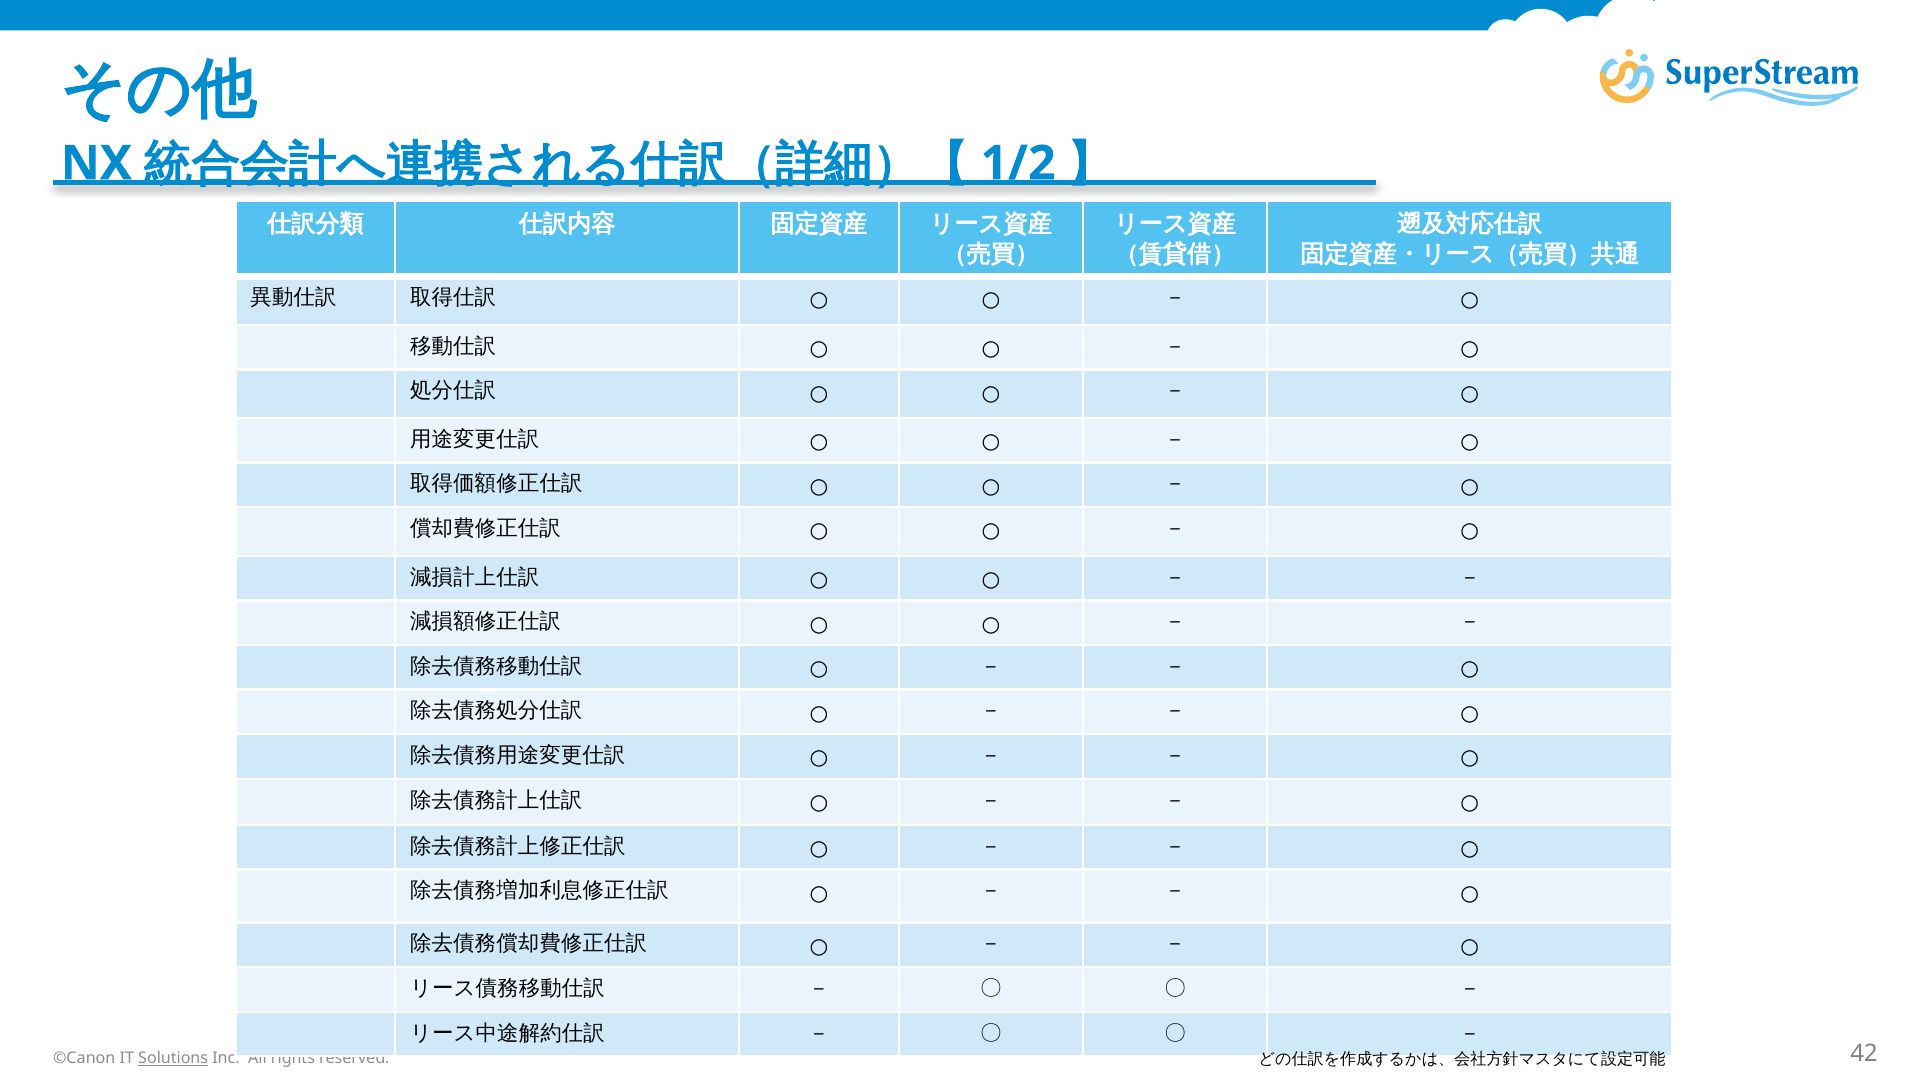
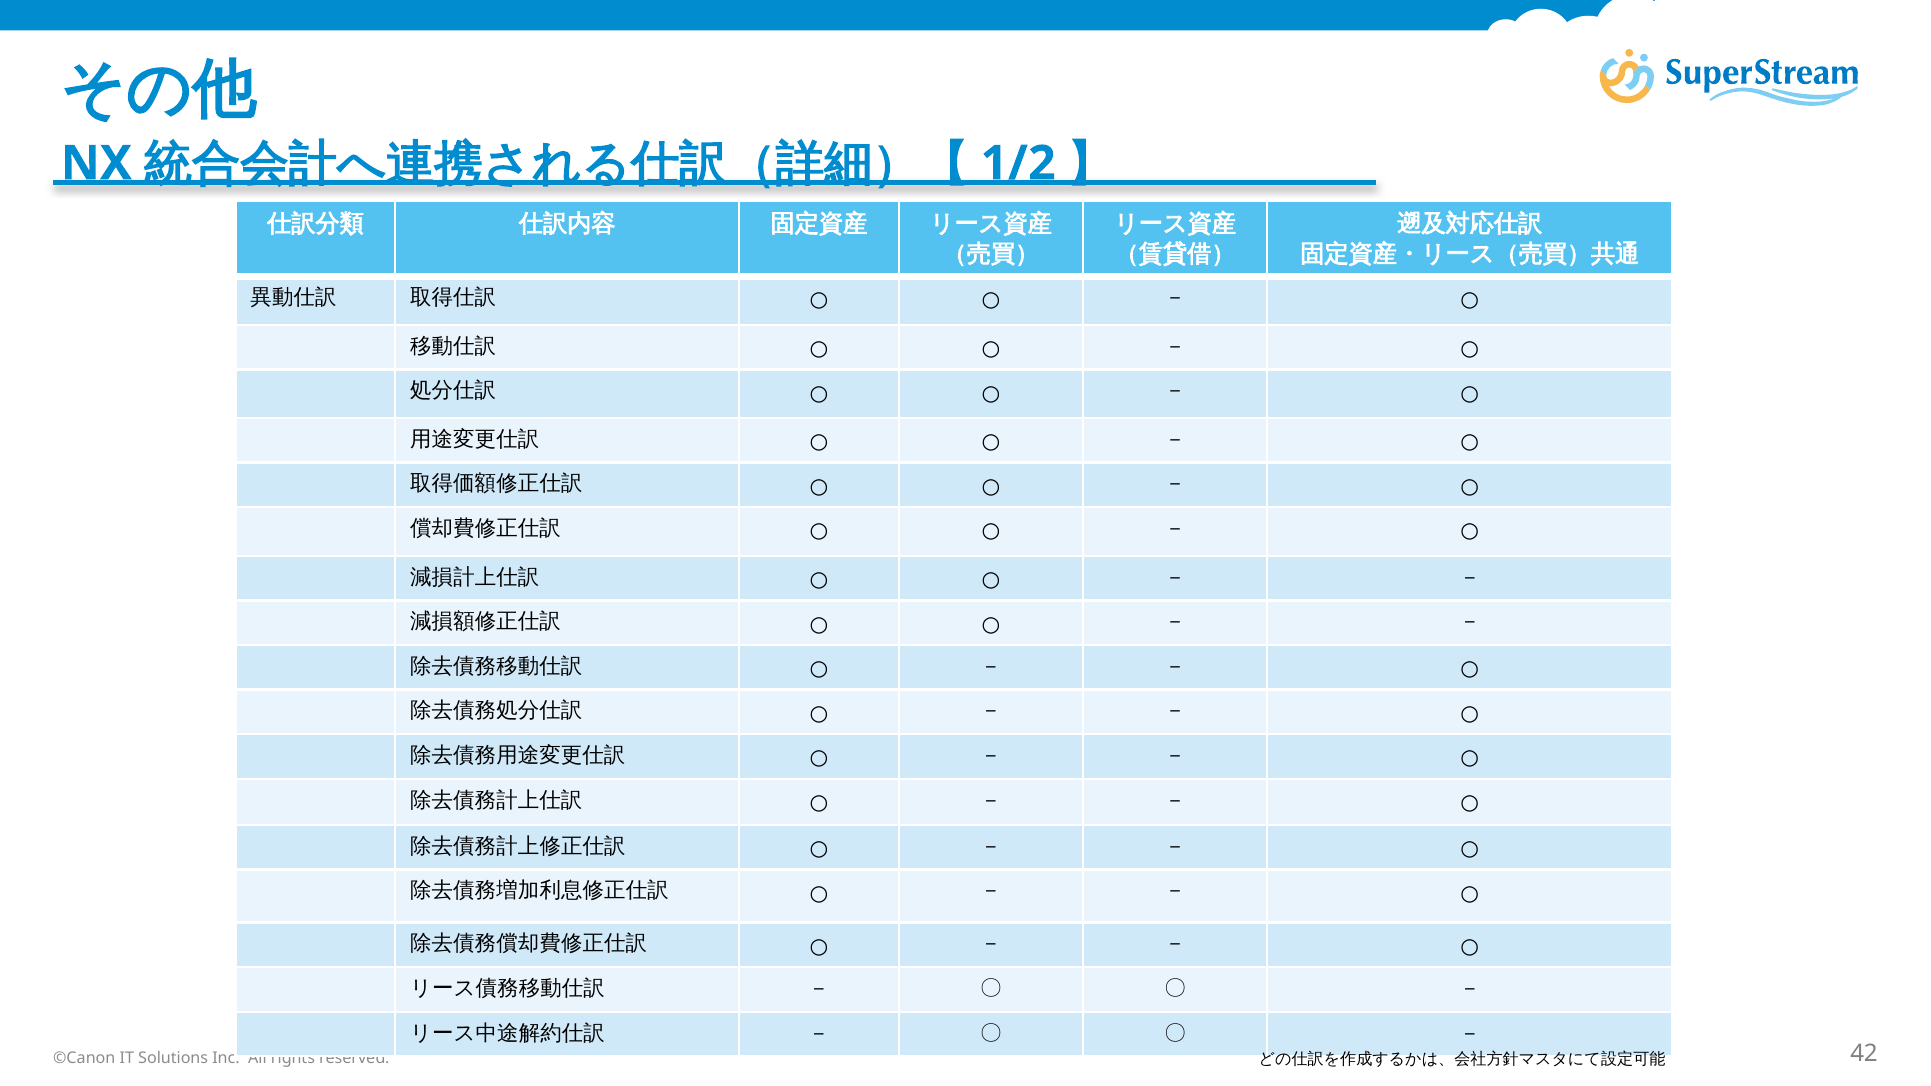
Solutions underline: present -> none (173, 1059)
